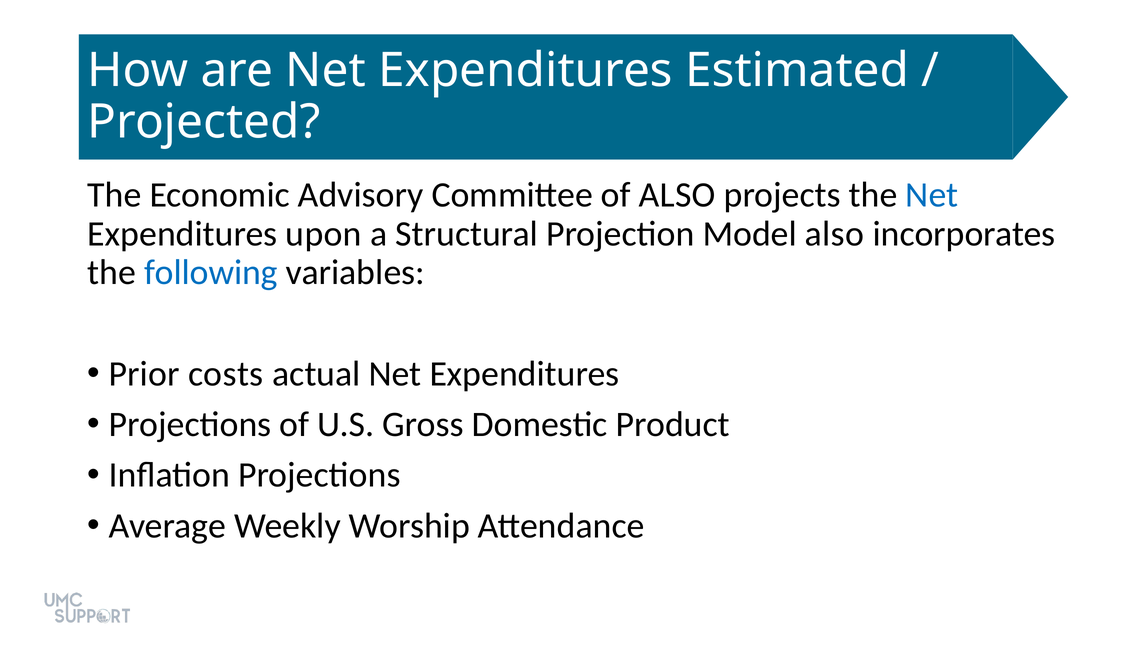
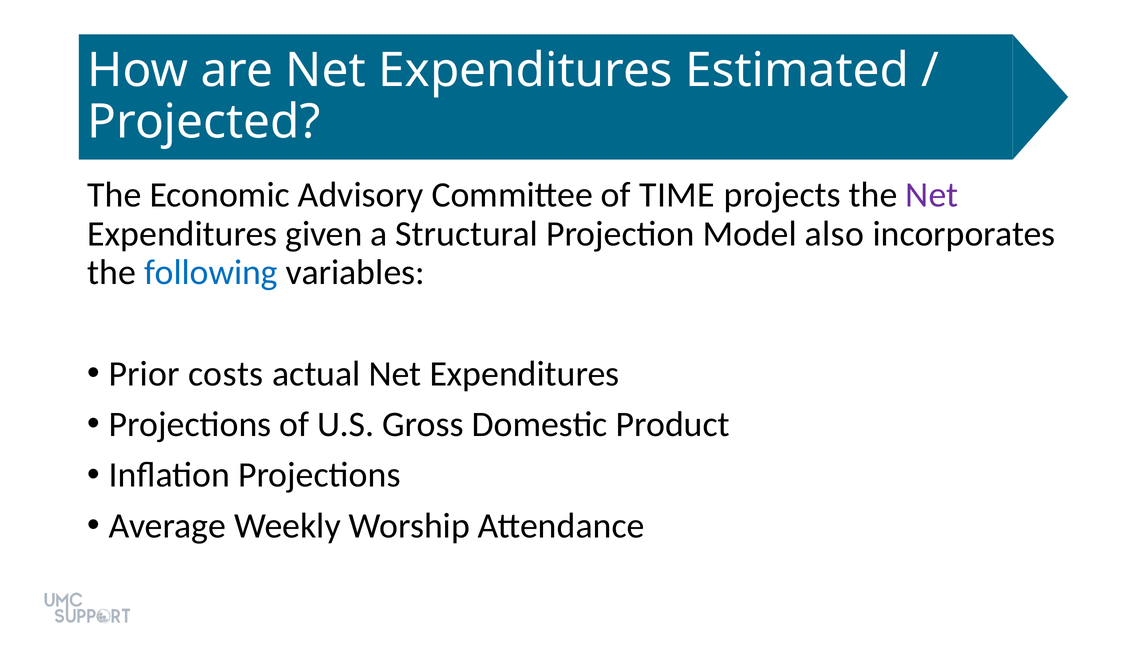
of ALSO: ALSO -> TIME (677, 195)
Net colour: blue -> purple (932, 195)
upon: upon -> given (324, 234)
